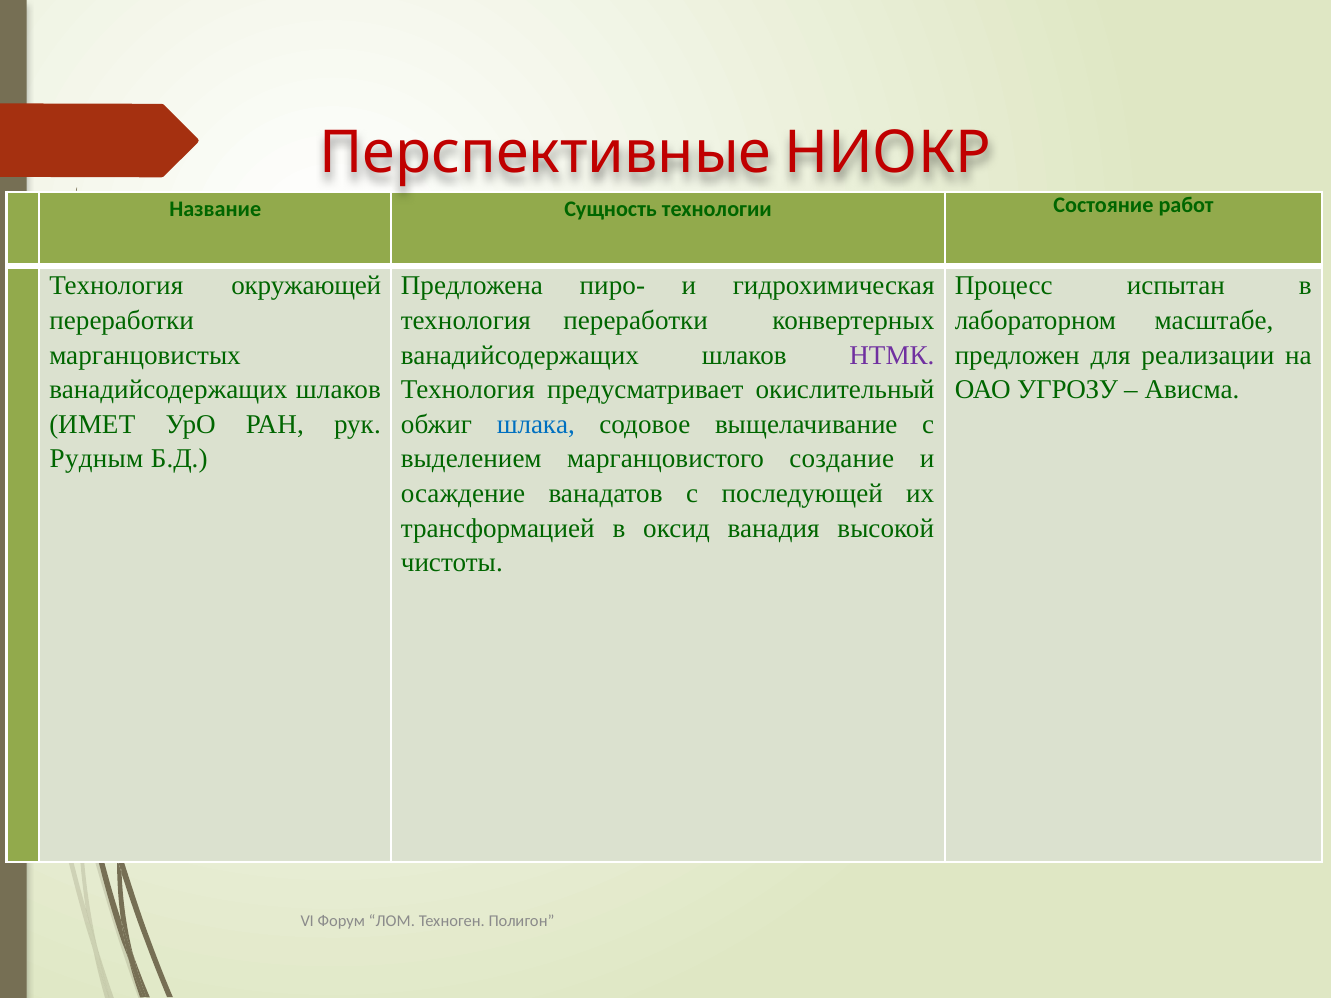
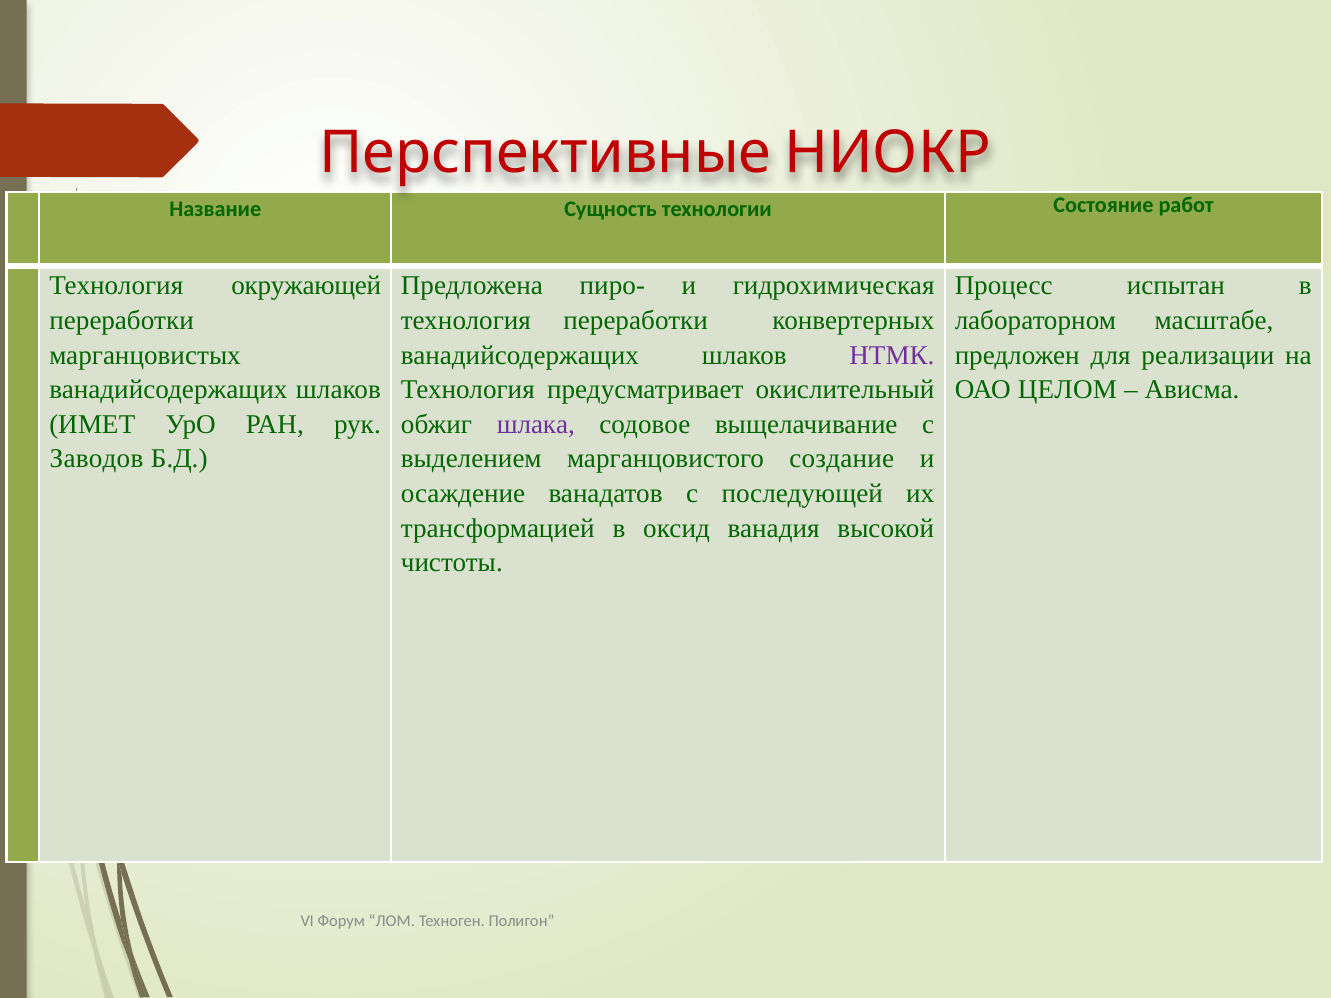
УГРОЗУ: УГРОЗУ -> ЦЕЛОМ (1067, 390)
шлака colour: blue -> purple (536, 425)
Рудным: Рудным -> Заводов (97, 459)
